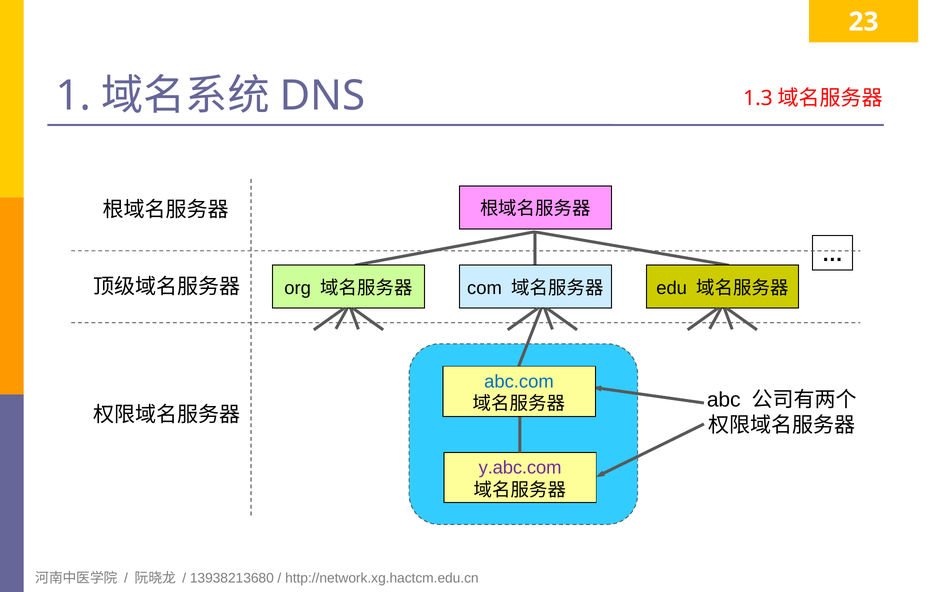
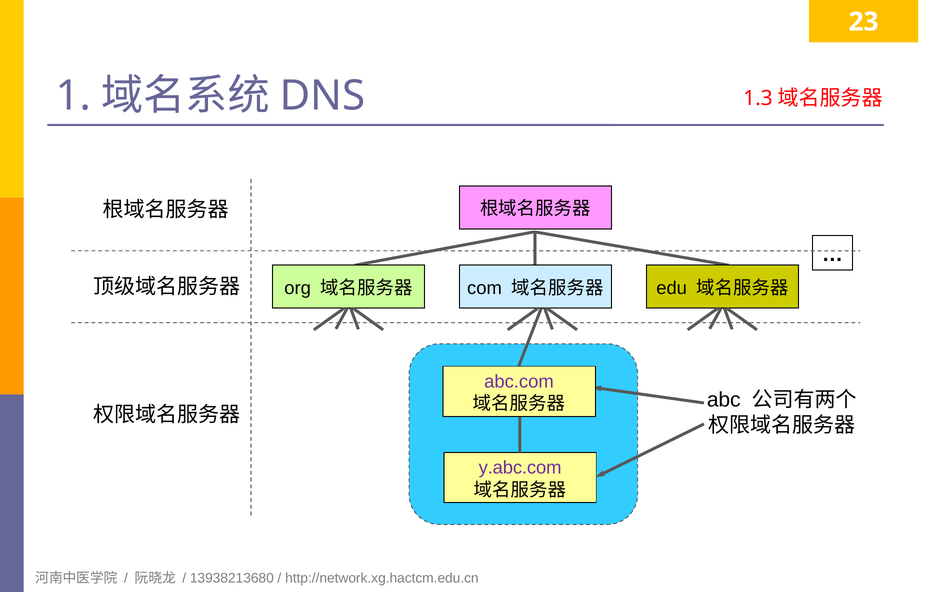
abc.com colour: blue -> purple (519, 381)
